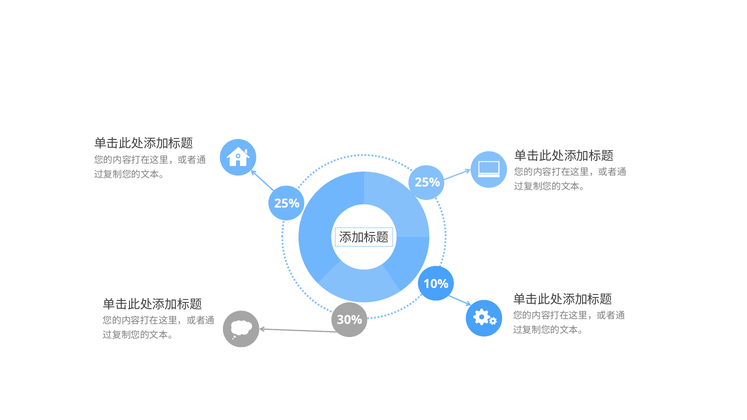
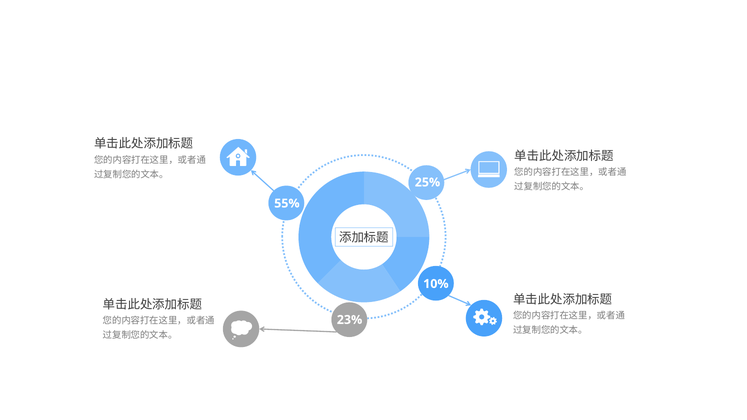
25%: 25% -> 55% (287, 204)
30%: 30% -> 23% (350, 320)
